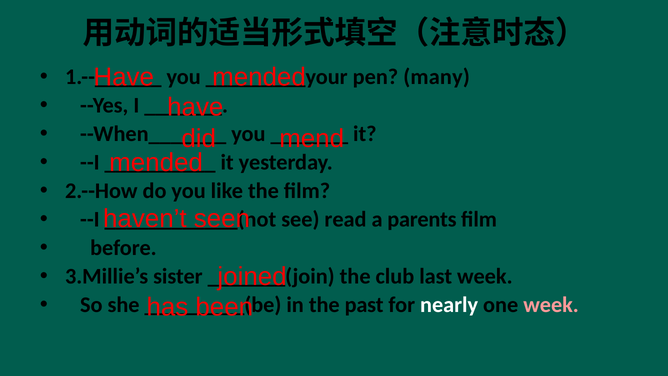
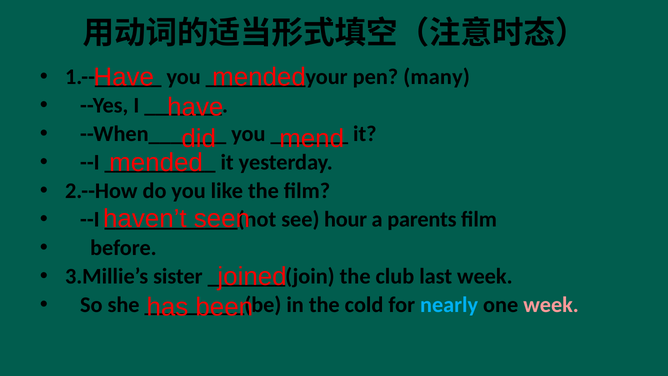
read: read -> hour (346, 219)
past: past -> cold (364, 305)
nearly colour: white -> light blue (449, 305)
